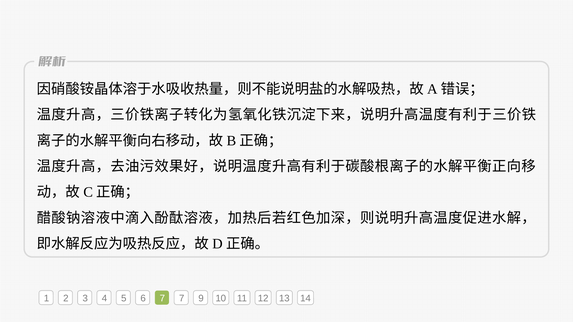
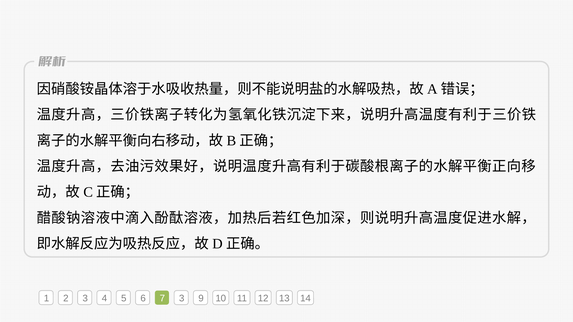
7 7: 7 -> 3 (182, 299)
